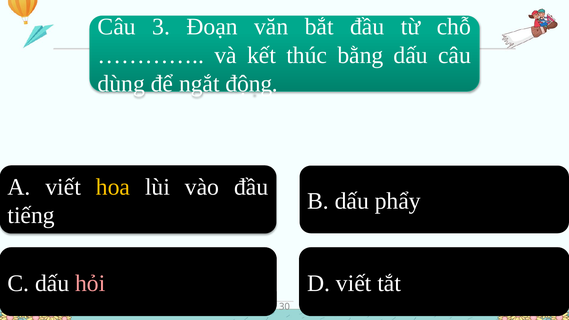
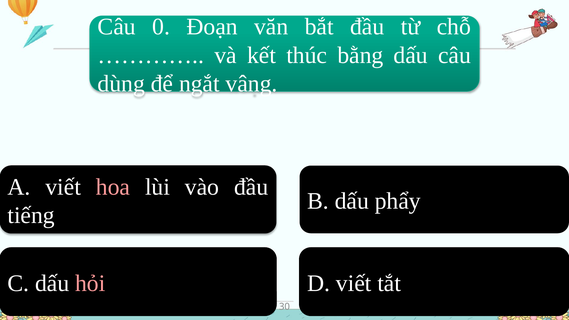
3: 3 -> 0 (161, 27)
động: động -> vâng (252, 84)
hoa colour: yellow -> pink (113, 187)
